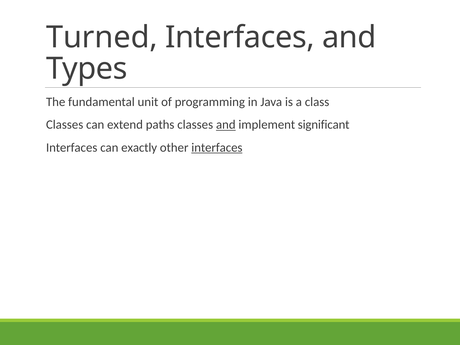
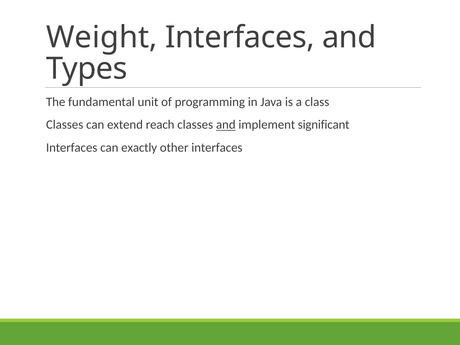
Turned: Turned -> Weight (102, 37)
paths: paths -> reach (160, 125)
interfaces underline: present -> none (217, 148)
